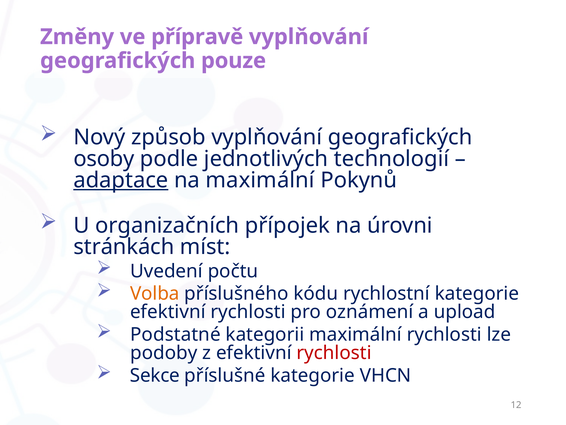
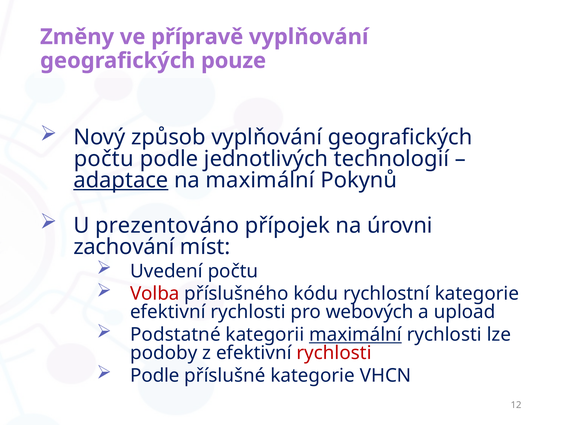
osoby: osoby -> počtu (104, 159)
organizačních: organizačních -> prezentováno (167, 225)
stránkách: stránkách -> zachování (124, 247)
Volba colour: orange -> red (155, 293)
oznámení: oznámení -> webových (370, 312)
maximální underline: none -> present (355, 334)
Sekce: Sekce -> Podle (155, 375)
